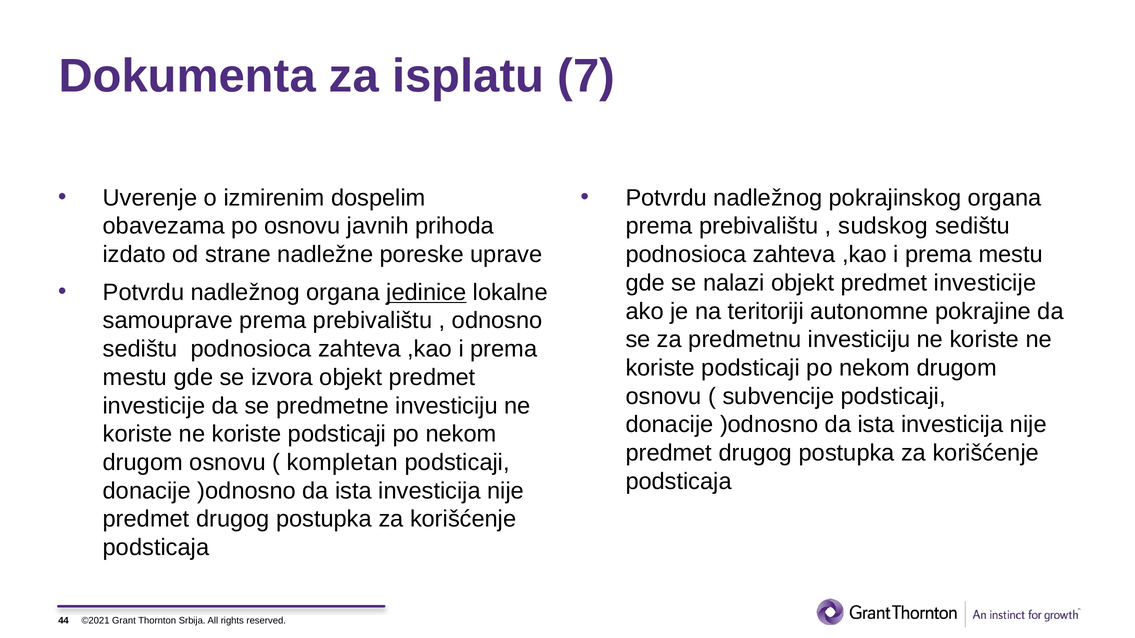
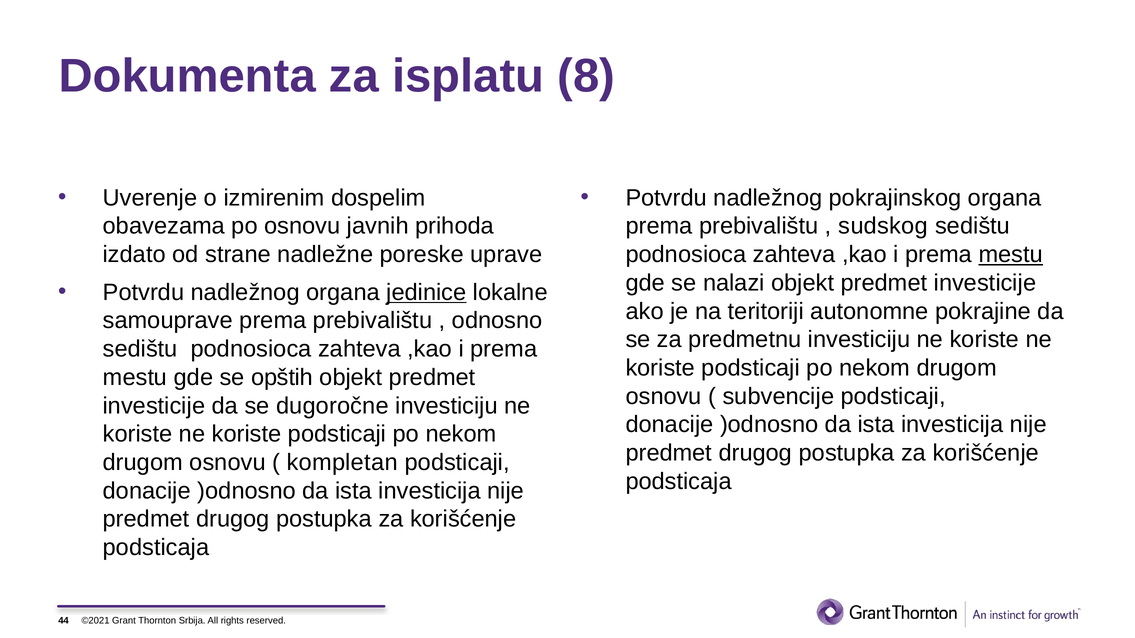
7: 7 -> 8 (586, 76)
mestu underline: none -> present (1011, 255)
izvora: izvora -> opštih (282, 378)
predmetne: predmetne -> dugoročne (332, 406)
